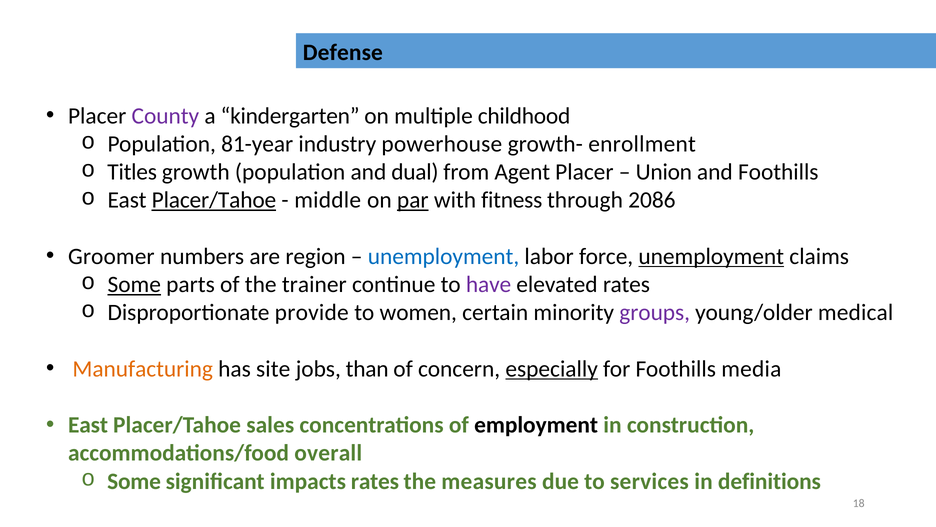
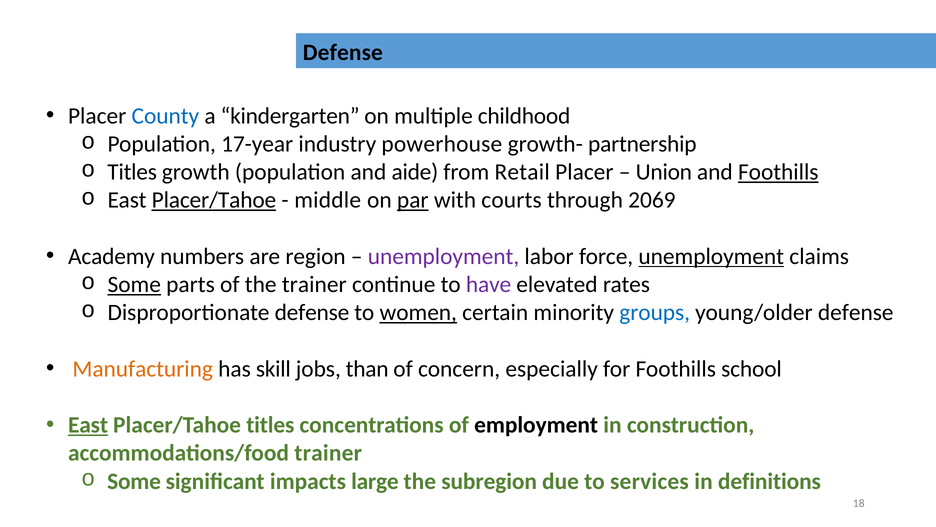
County colour: purple -> blue (165, 116)
81-year: 81-year -> 17-year (257, 144)
enrollment: enrollment -> partnership (642, 144)
dual: dual -> aide (415, 172)
Agent: Agent -> Retail (522, 172)
Foothills underline: none -> present (778, 172)
fitness: fitness -> courts (512, 200)
2086: 2086 -> 2069 (652, 200)
Groomer: Groomer -> Academy (111, 256)
unemployment colour: blue -> purple (443, 256)
Disproportionate provide: provide -> defense (312, 312)
women underline: none -> present (418, 312)
groups colour: purple -> blue (655, 312)
young/older medical: medical -> defense (856, 312)
site: site -> skill (273, 369)
especially underline: present -> none (552, 369)
media: media -> school (752, 369)
East underline: none -> present (88, 425)
Placer/Tahoe sales: sales -> titles (270, 425)
accommodations/food overall: overall -> trainer (328, 453)
impacts rates: rates -> large (375, 481)
measures: measures -> subregion (489, 481)
